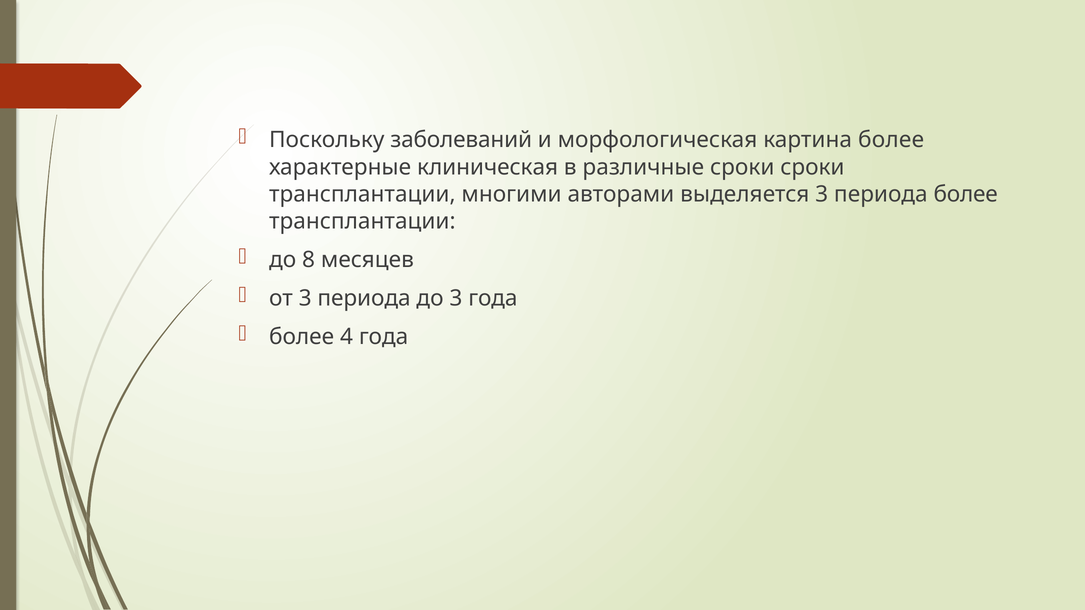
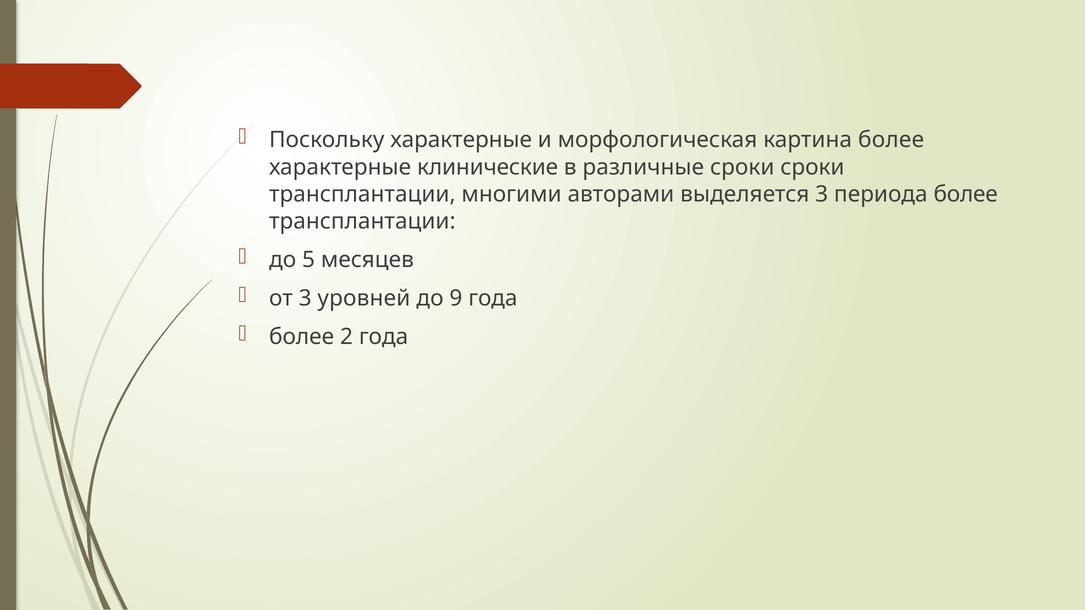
Поскольку заболеваний: заболеваний -> характерные (461, 140)
клиническая: клиническая -> клинические (488, 167)
8: 8 -> 5 (309, 260)
от 3 периода: периода -> уровней (364, 299)
до 3: 3 -> 9 (456, 299)
4: 4 -> 2 (347, 337)
